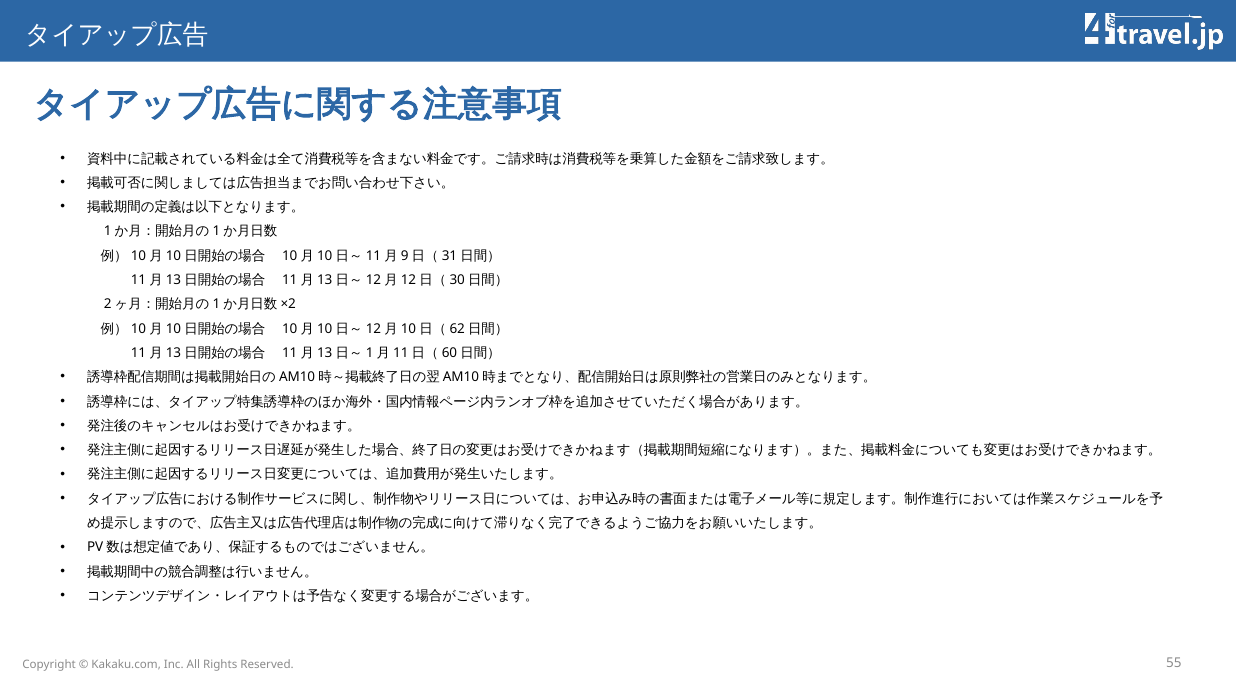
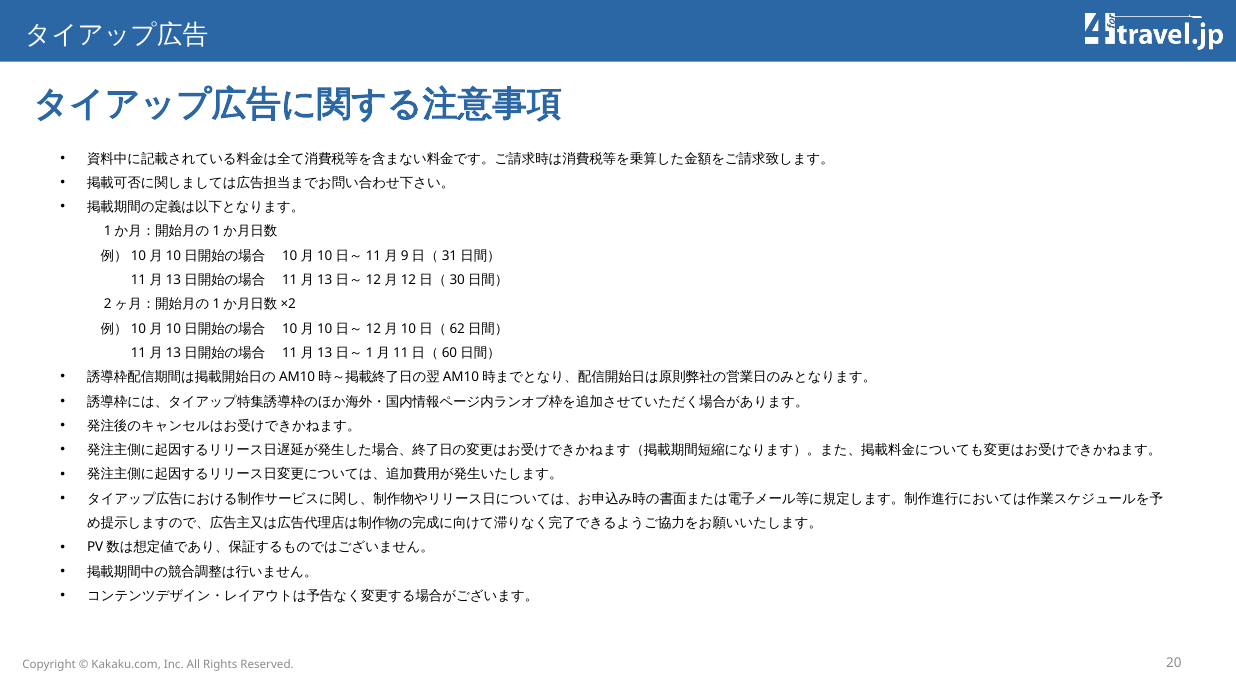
55: 55 -> 20 (1174, 663)
